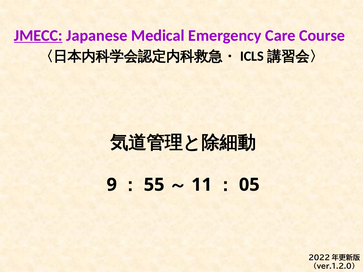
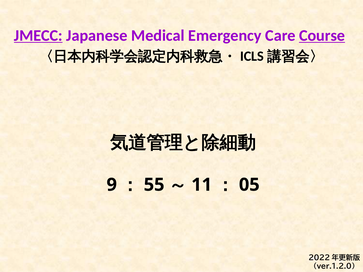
Course underline: none -> present (322, 35)
